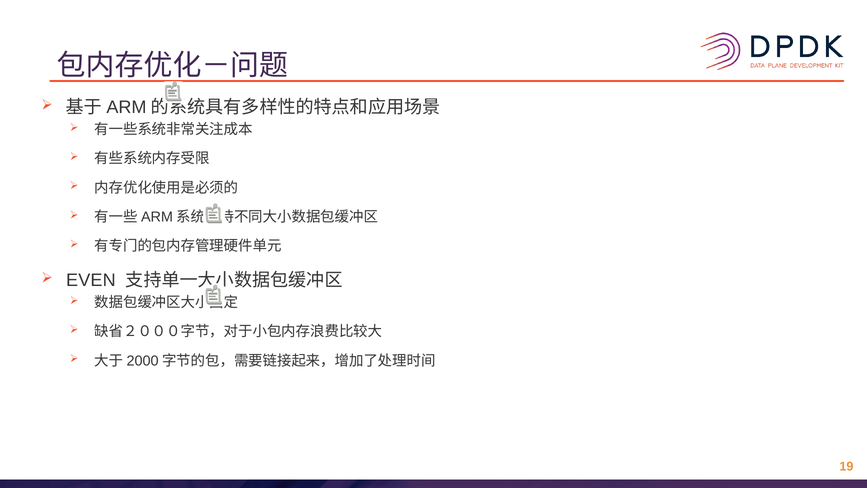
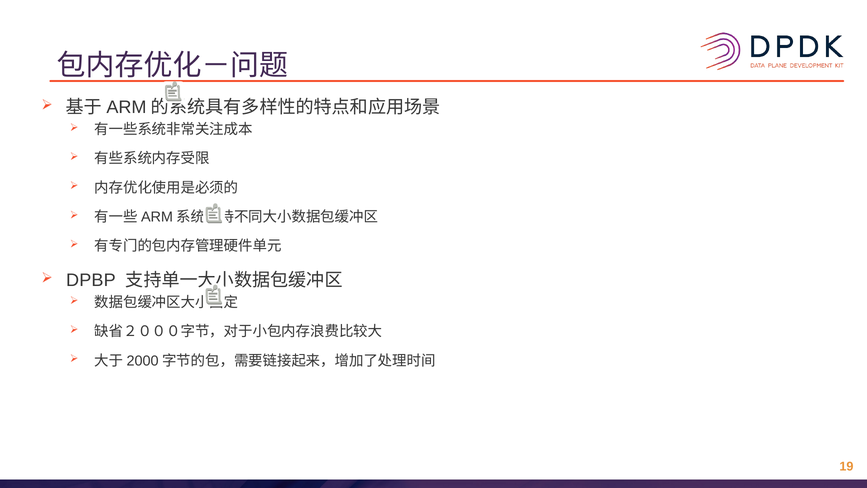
EVEN: EVEN -> DPBP (91, 280)
